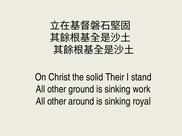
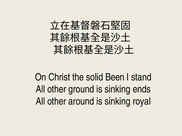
Their: Their -> Been (115, 77)
work: work -> ends (142, 90)
